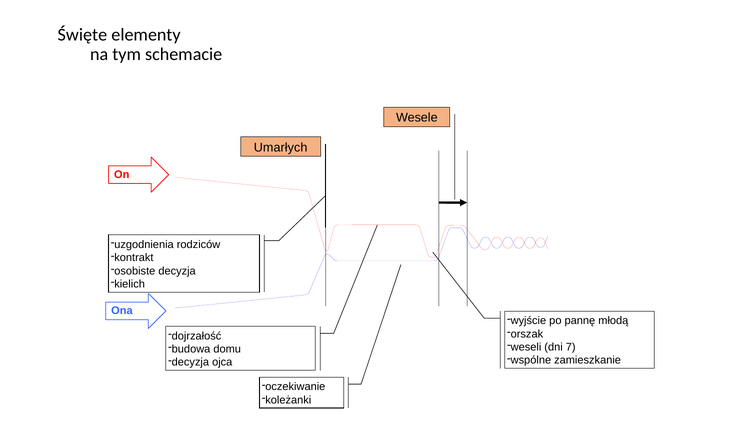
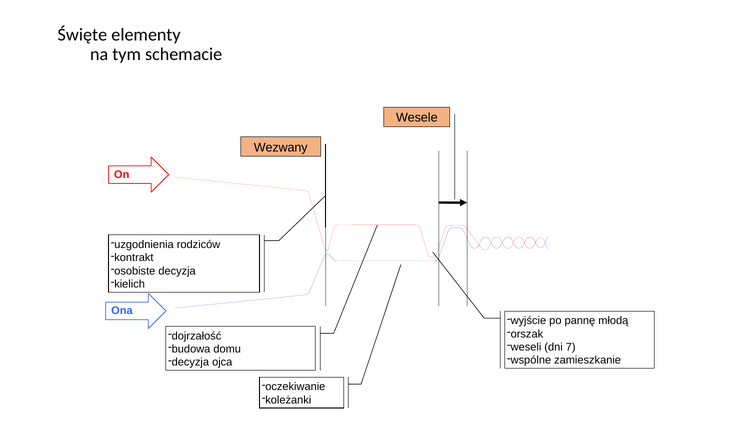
Umarłych: Umarłych -> Wezwany (281, 148)
